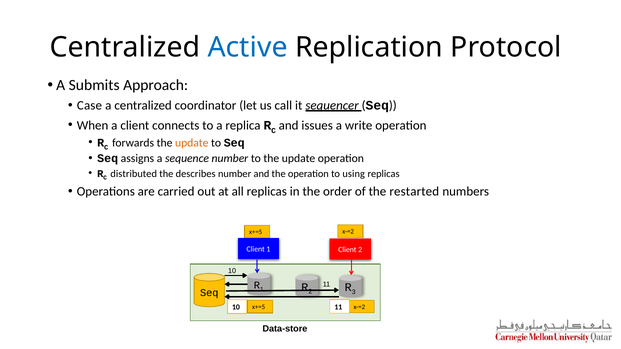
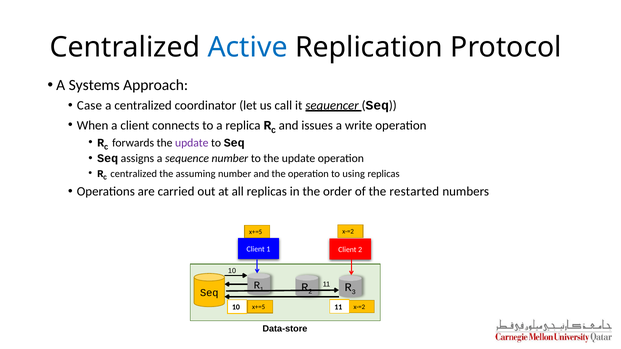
Submits: Submits -> Systems (94, 85)
update colour: orange -> purple (192, 143)
distributed: distributed -> centralized (134, 174)
describes: describes -> assuming (196, 174)
